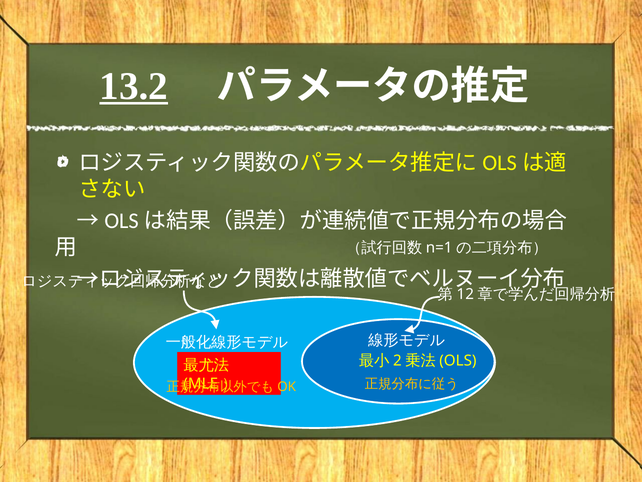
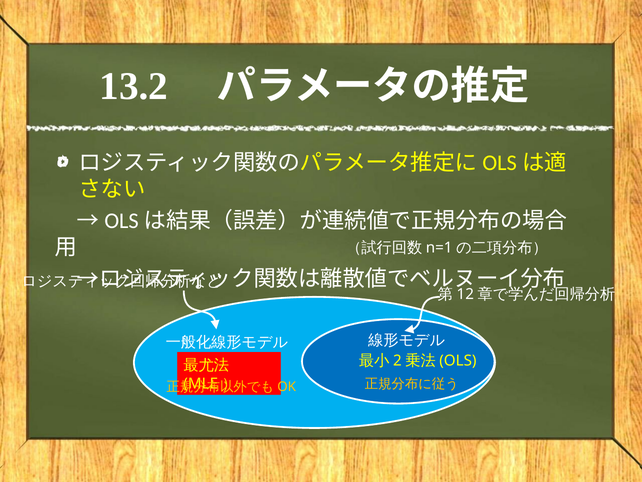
13.2 underline: present -> none (134, 86)
